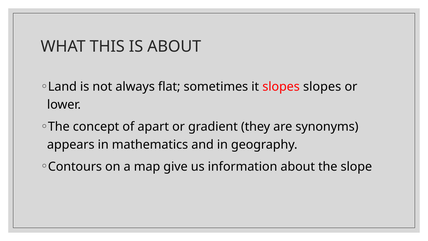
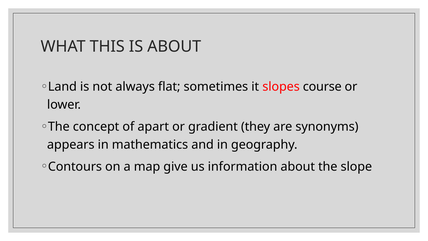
slopes slopes: slopes -> course (322, 87)
